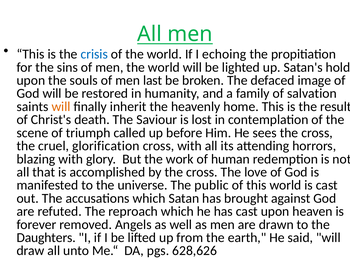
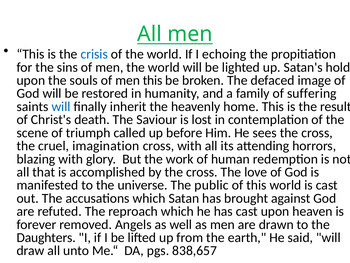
men last: last -> this (153, 80)
salvation: salvation -> suffering (312, 93)
will colour: orange -> blue (61, 106)
glorification: glorification -> imagination (106, 146)
628,626: 628,626 -> 838,657 (195, 250)
